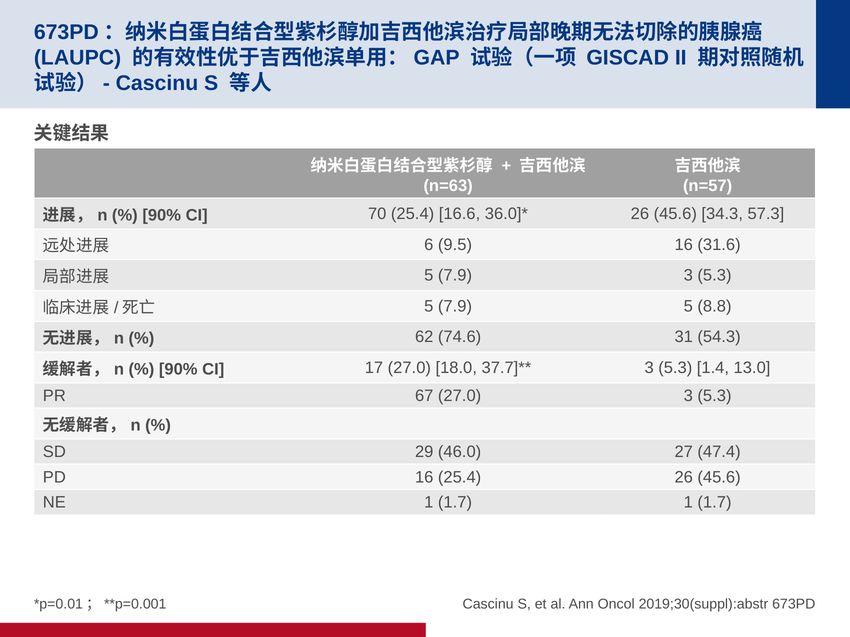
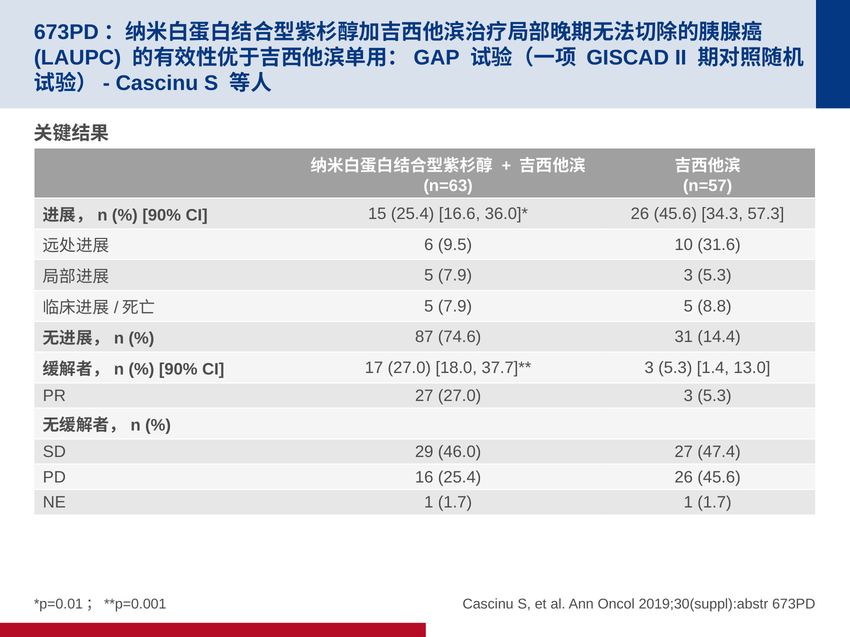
70: 70 -> 15 (377, 214)
9.5 16: 16 -> 10 (684, 245)
62: 62 -> 87 (424, 337)
54.3: 54.3 -> 14.4 (719, 337)
PR 67: 67 -> 27 (424, 396)
